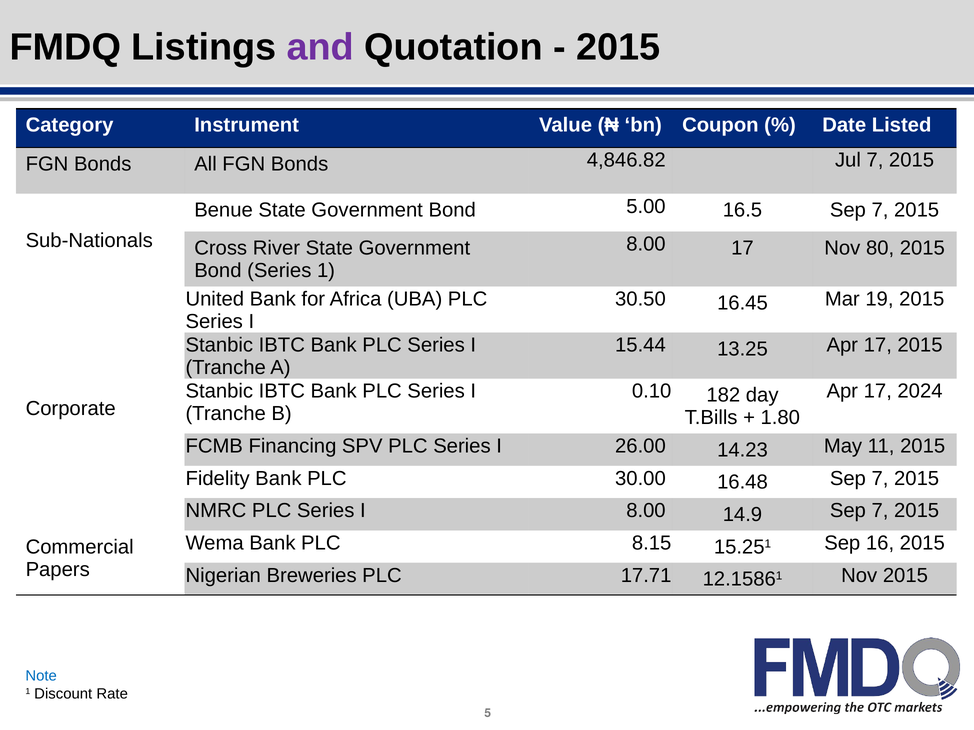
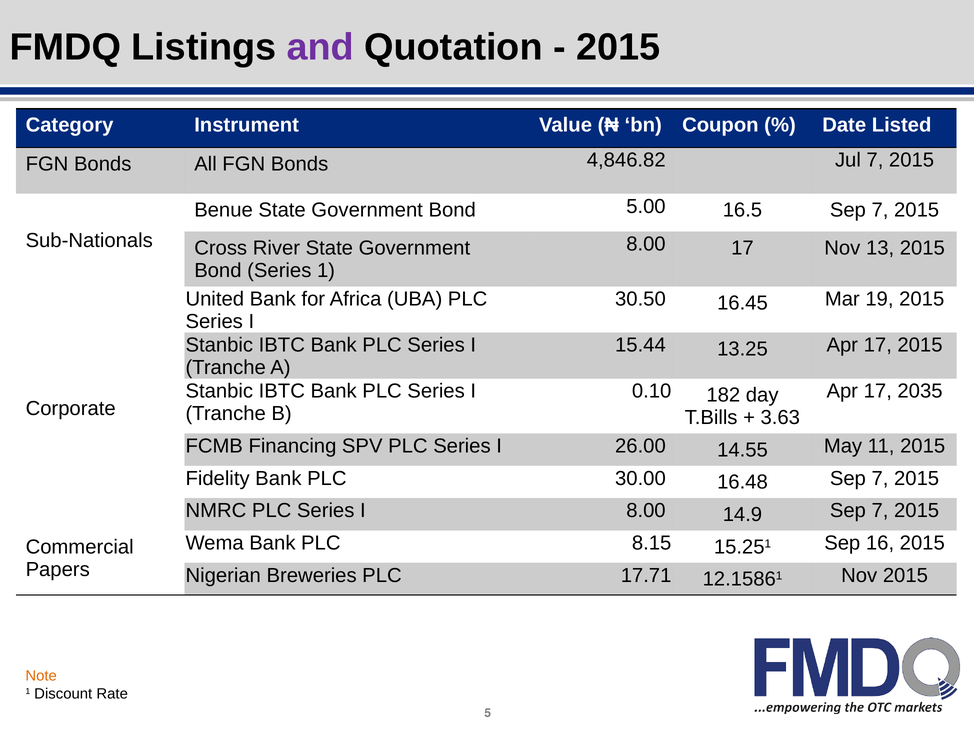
80: 80 -> 13 (880, 248)
2024: 2024 -> 2035 (920, 392)
1.80: 1.80 -> 3.63 (780, 418)
14.23: 14.23 -> 14.55 (742, 450)
Note colour: blue -> orange (41, 676)
